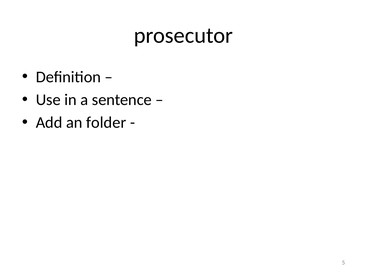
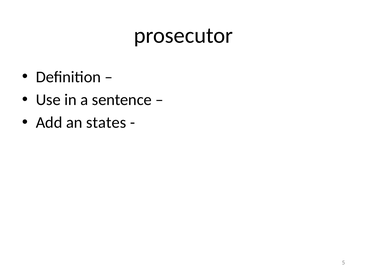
folder: folder -> states (106, 123)
